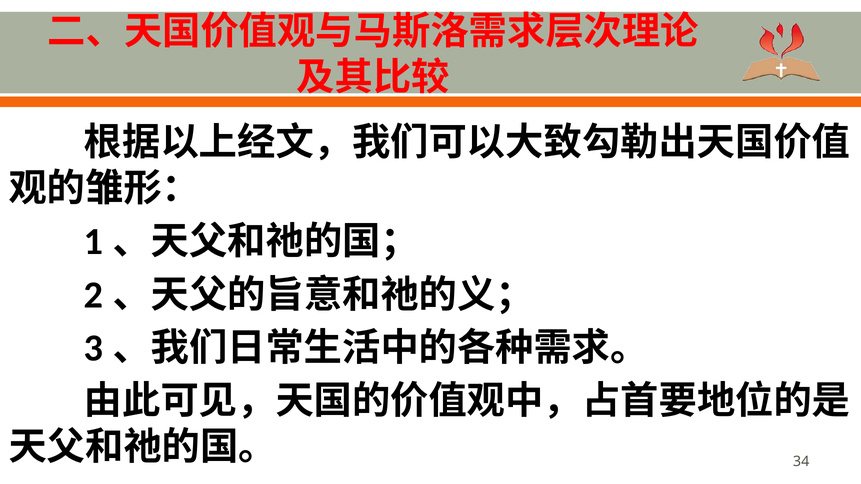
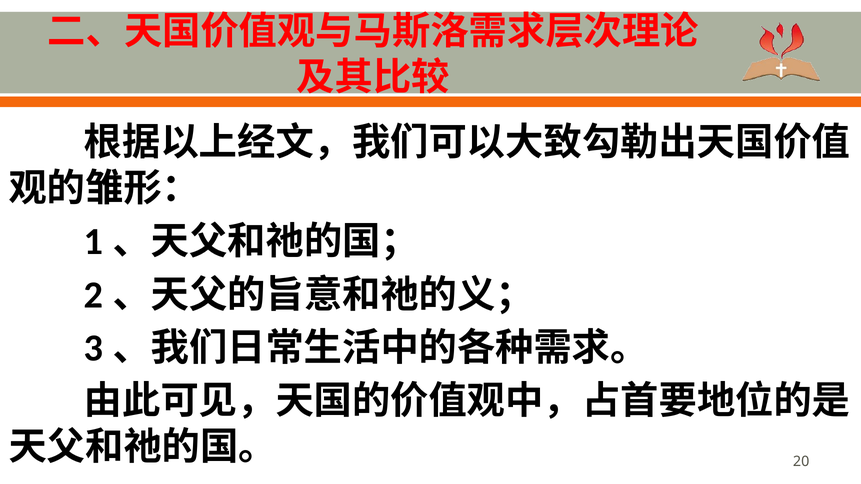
34: 34 -> 20 (801, 462)
